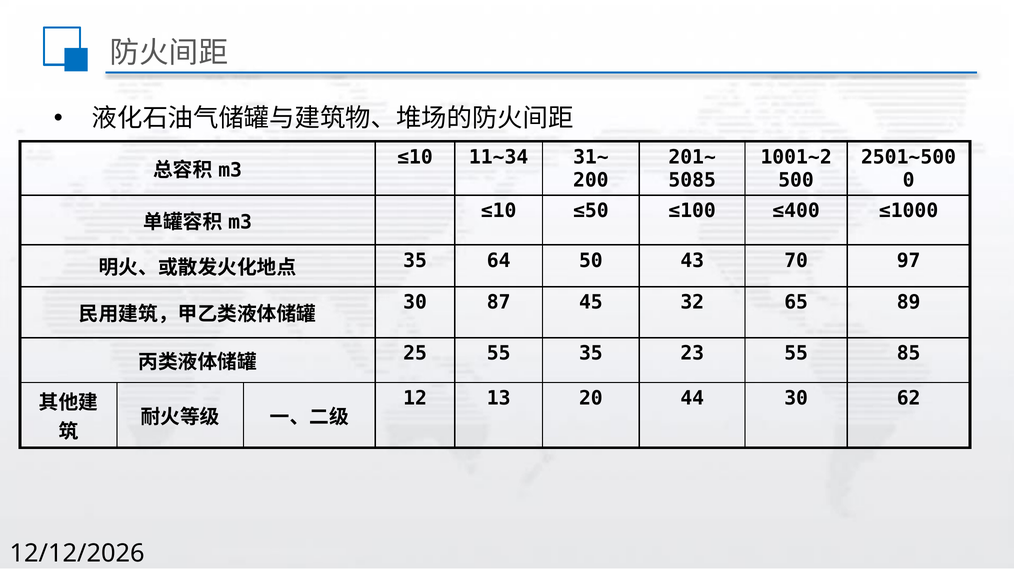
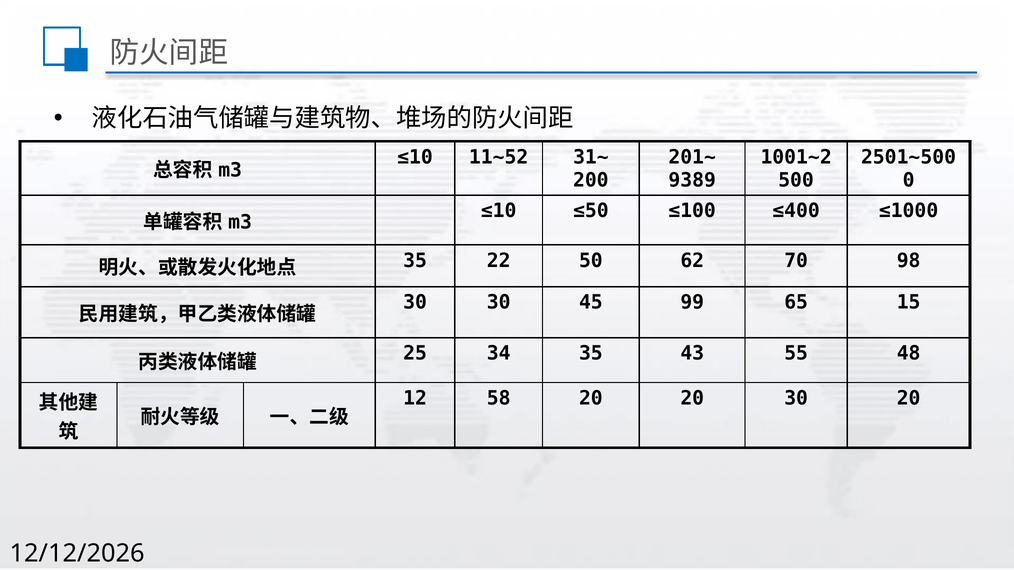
11~34: 11~34 -> 11~52 (499, 157)
5085: 5085 -> 9389 (692, 180)
64: 64 -> 22 (499, 261)
43: 43 -> 62 (692, 261)
97: 97 -> 98 (909, 261)
30 87: 87 -> 30 (499, 303)
32: 32 -> 99 (692, 303)
89: 89 -> 15 (909, 303)
25 55: 55 -> 34 (499, 354)
23: 23 -> 43 (692, 354)
85: 85 -> 48 (909, 354)
13: 13 -> 58 (499, 399)
20 44: 44 -> 20 (692, 399)
30 62: 62 -> 20 (909, 399)
